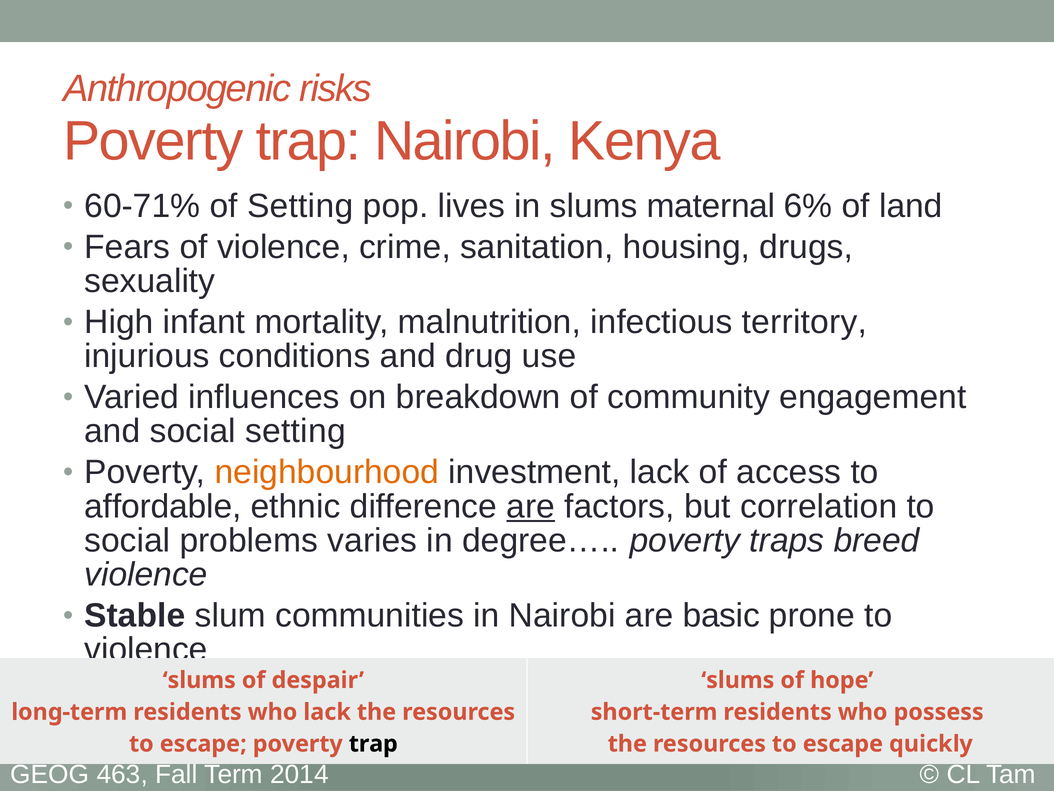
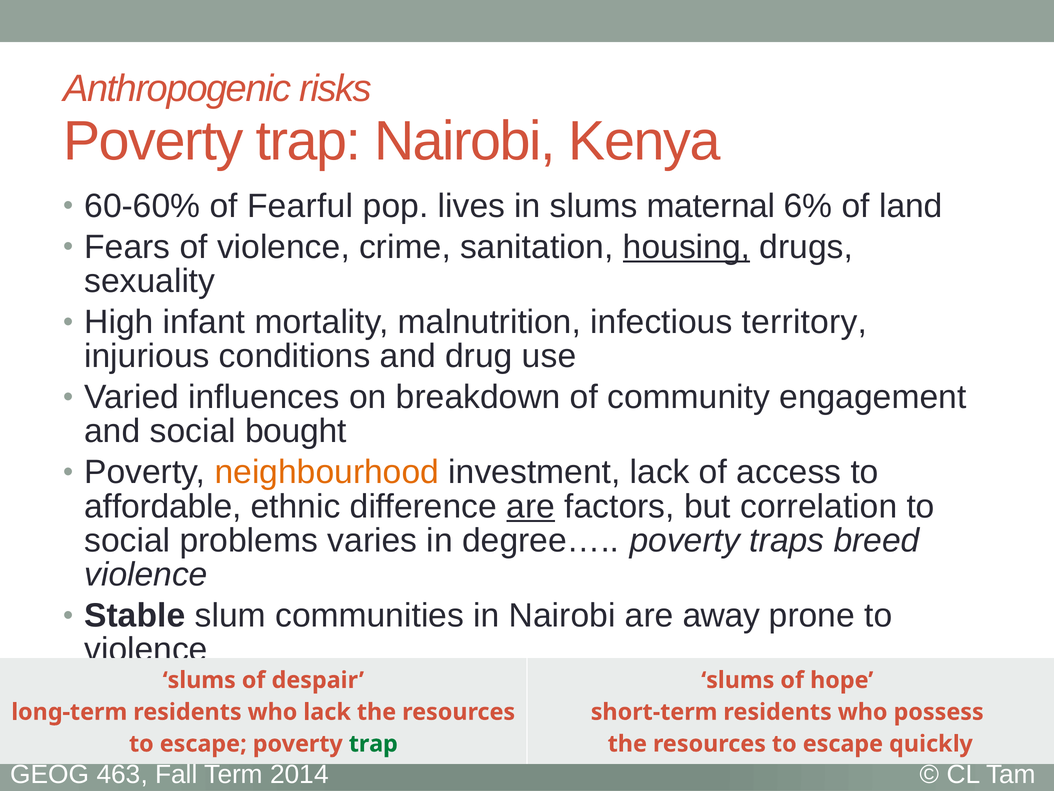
60-71%: 60-71% -> 60-60% (142, 206)
of Setting: Setting -> Fearful (300, 206)
housing underline: none -> present (686, 247)
social setting: setting -> bought (296, 431)
basic: basic -> away (721, 615)
trap colour: black -> green (373, 743)
